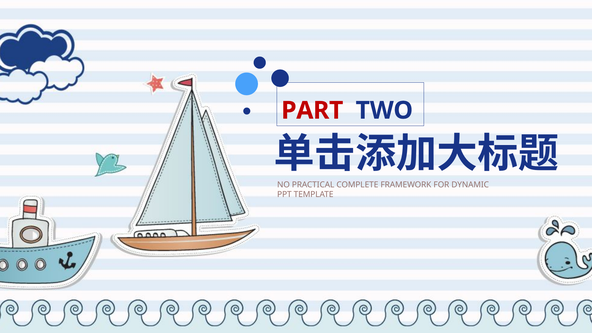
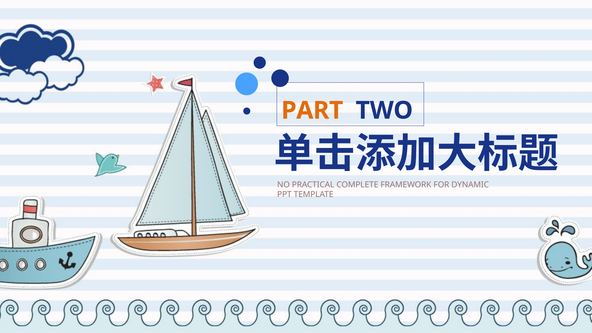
PART colour: red -> orange (312, 110)
